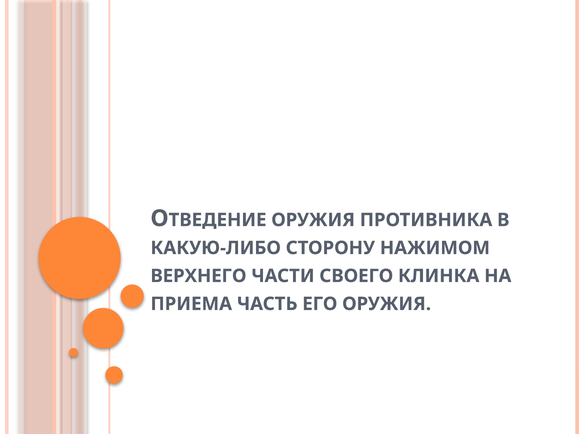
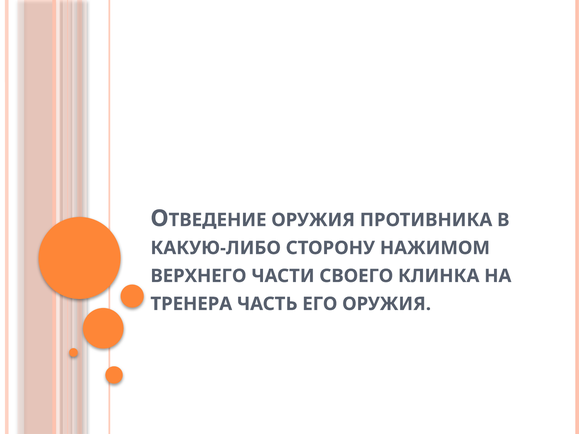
ПРИЕМА: ПРИЕМА -> ТРЕНЕРА (191, 304)
